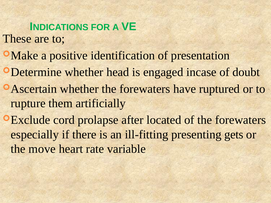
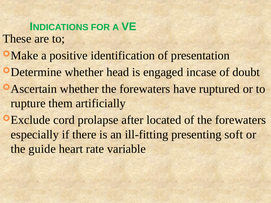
gets: gets -> soft (234, 135)
move: move -> guide (42, 149)
